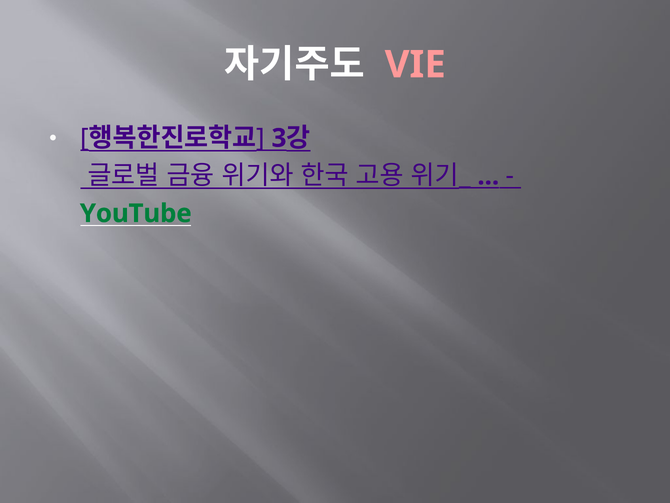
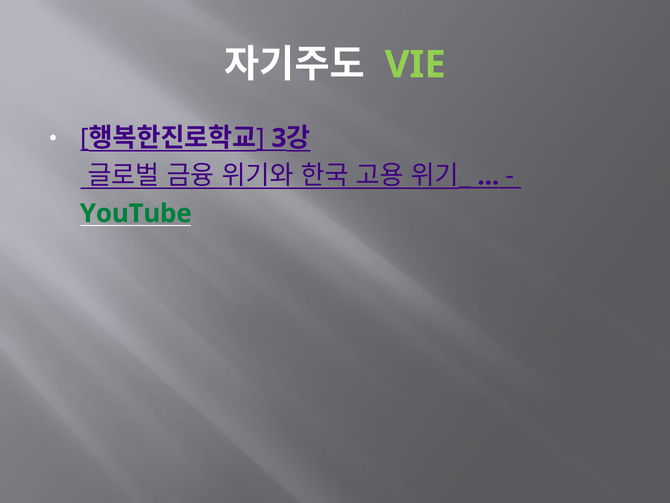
VIE colour: pink -> light green (415, 65)
